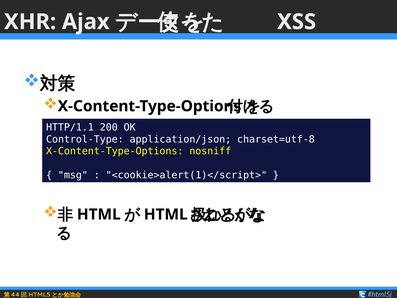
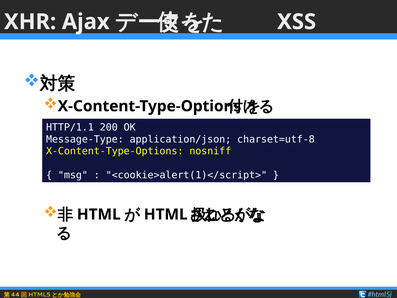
Control-Type: Control-Type -> Message-Type (85, 139)
